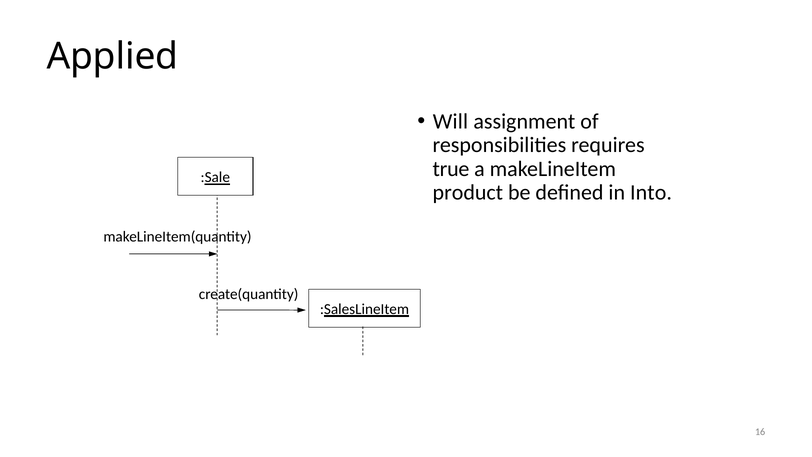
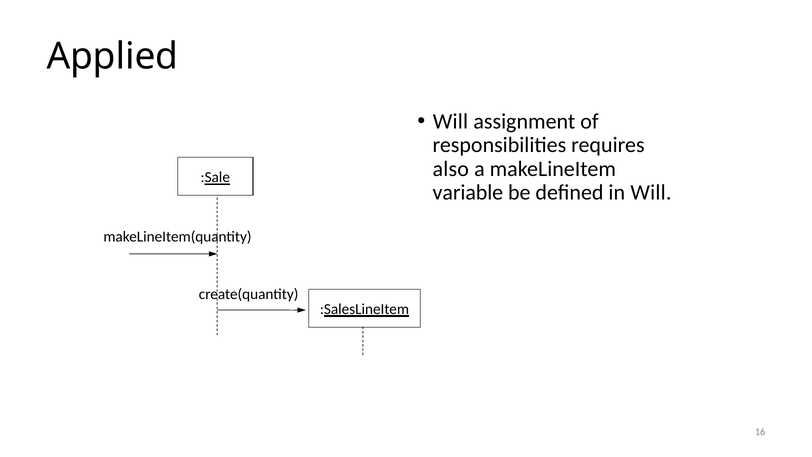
true: true -> also (451, 169)
product: product -> variable (468, 193)
in Into: Into -> Will (651, 193)
